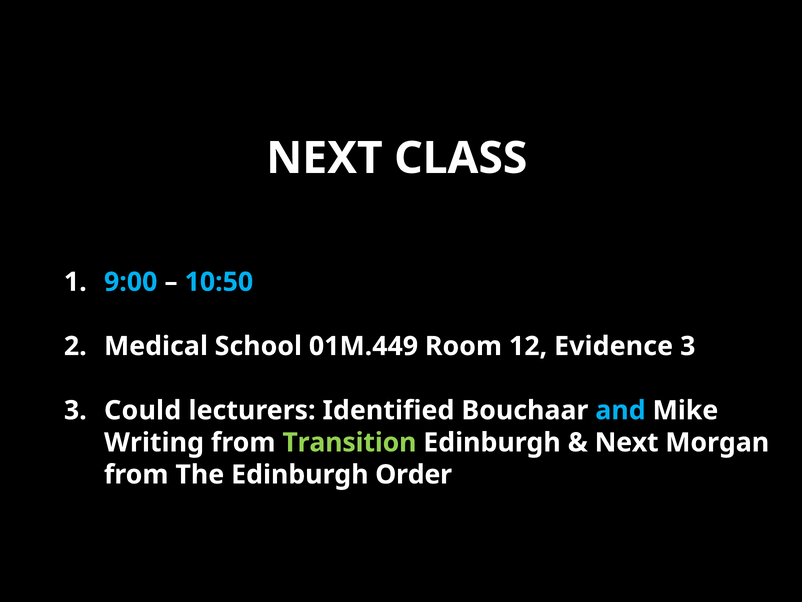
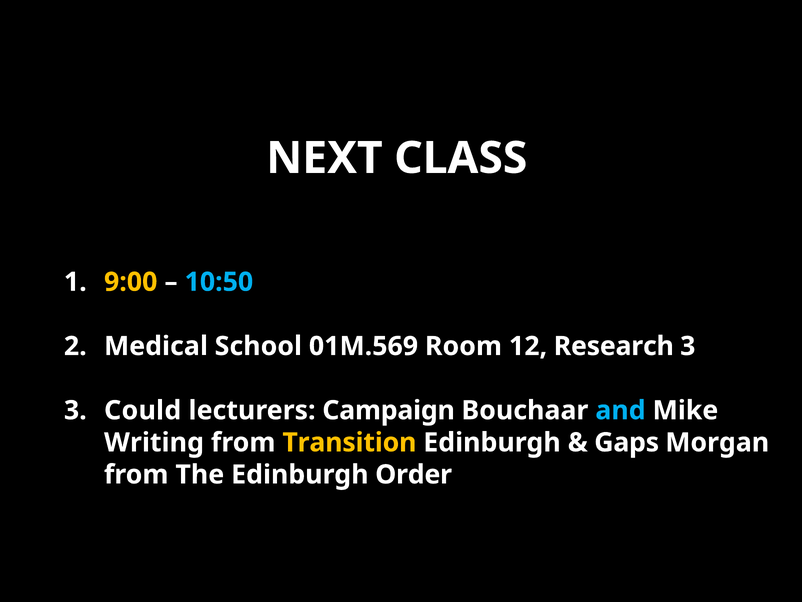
9:00 colour: light blue -> yellow (131, 282)
01M.449: 01M.449 -> 01M.569 (363, 346)
Evidence: Evidence -> Research (614, 346)
Identified: Identified -> Campaign (389, 410)
Transition colour: light green -> yellow (349, 442)
Next: Next -> Gaps (627, 442)
